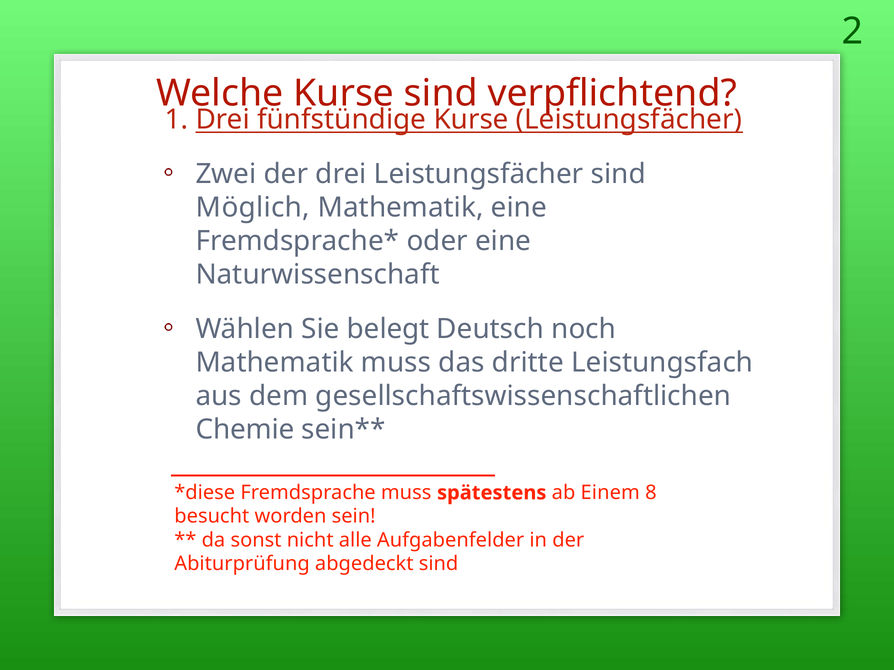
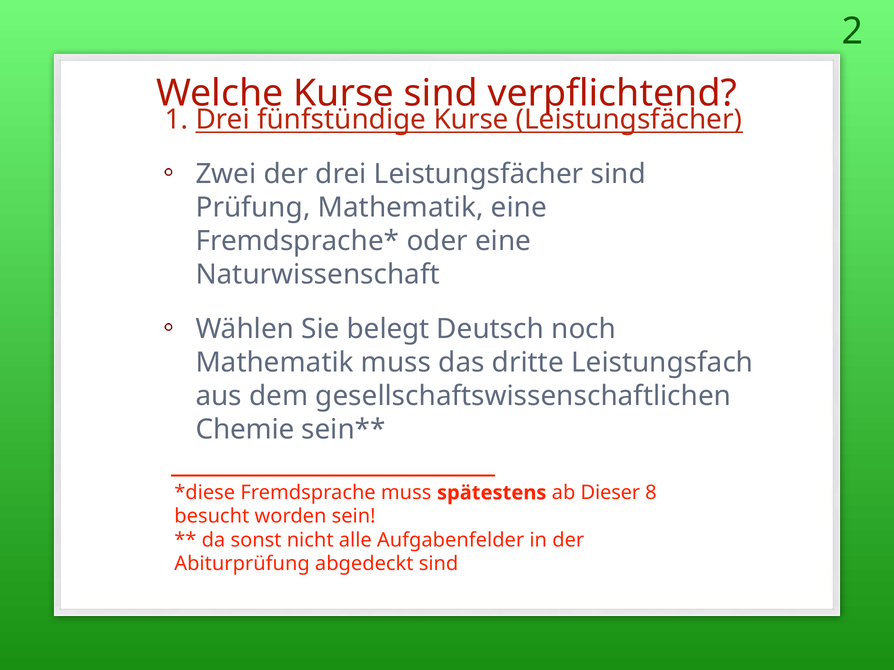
Möglich: Möglich -> Prüfung (253, 207)
Einem: Einem -> Dieser (610, 493)
